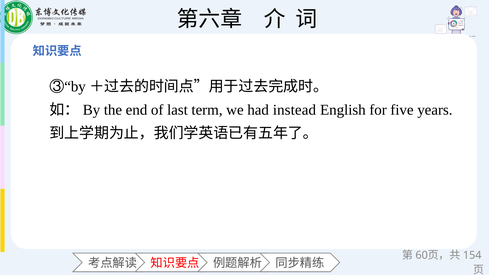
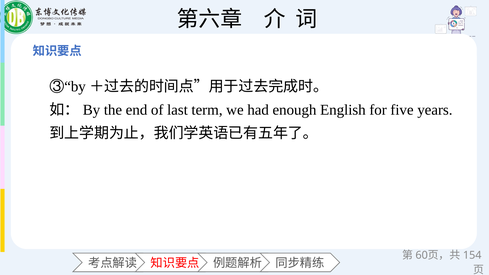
instead: instead -> enough (294, 110)
